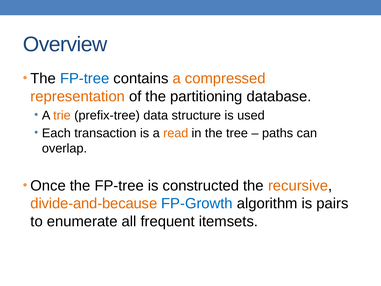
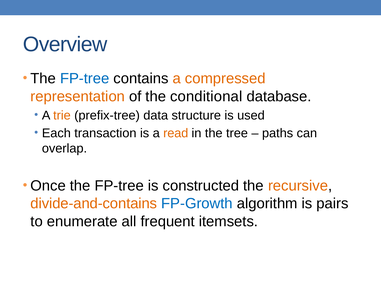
partitioning: partitioning -> conditional (206, 96)
divide-and-because: divide-and-because -> divide-and-contains (94, 203)
